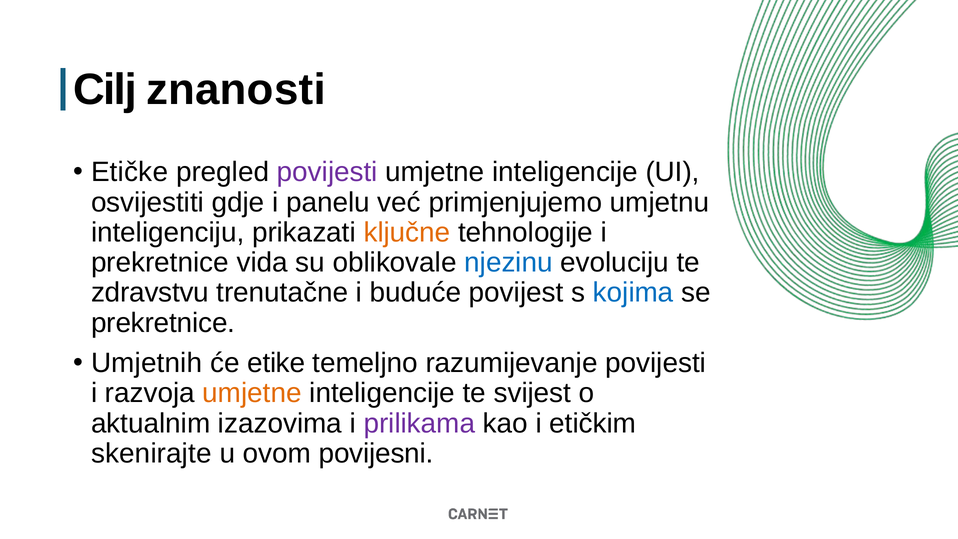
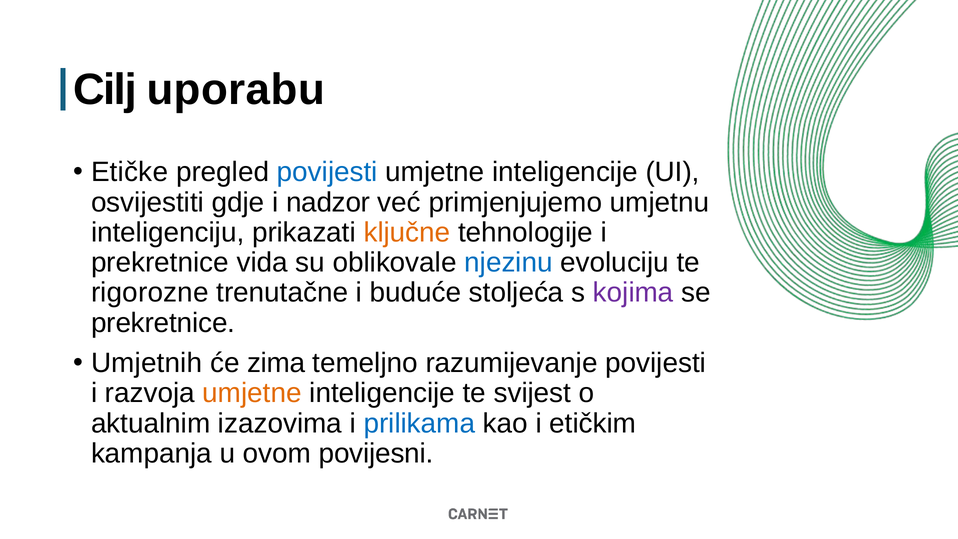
znanosti: znanosti -> uporabu (236, 90)
povijesti colour: purple -> blue (327, 172)
panelu: panelu -> nadzor (328, 202)
zdravstvu: zdravstvu -> rigorozne (150, 293)
povijest: povijest -> stoljeća (516, 293)
kojima colour: blue -> purple (633, 293)
etike: etike -> zima (276, 363)
prilikama colour: purple -> blue (419, 423)
skenirajte: skenirajte -> kampanja (151, 453)
